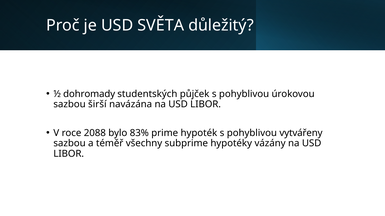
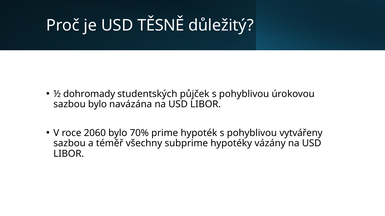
SVĚTA: SVĚTA -> TĚSNĚ (161, 26)
sazbou širší: širší -> bylo (97, 105)
2088: 2088 -> 2060 (95, 133)
83%: 83% -> 70% (139, 133)
